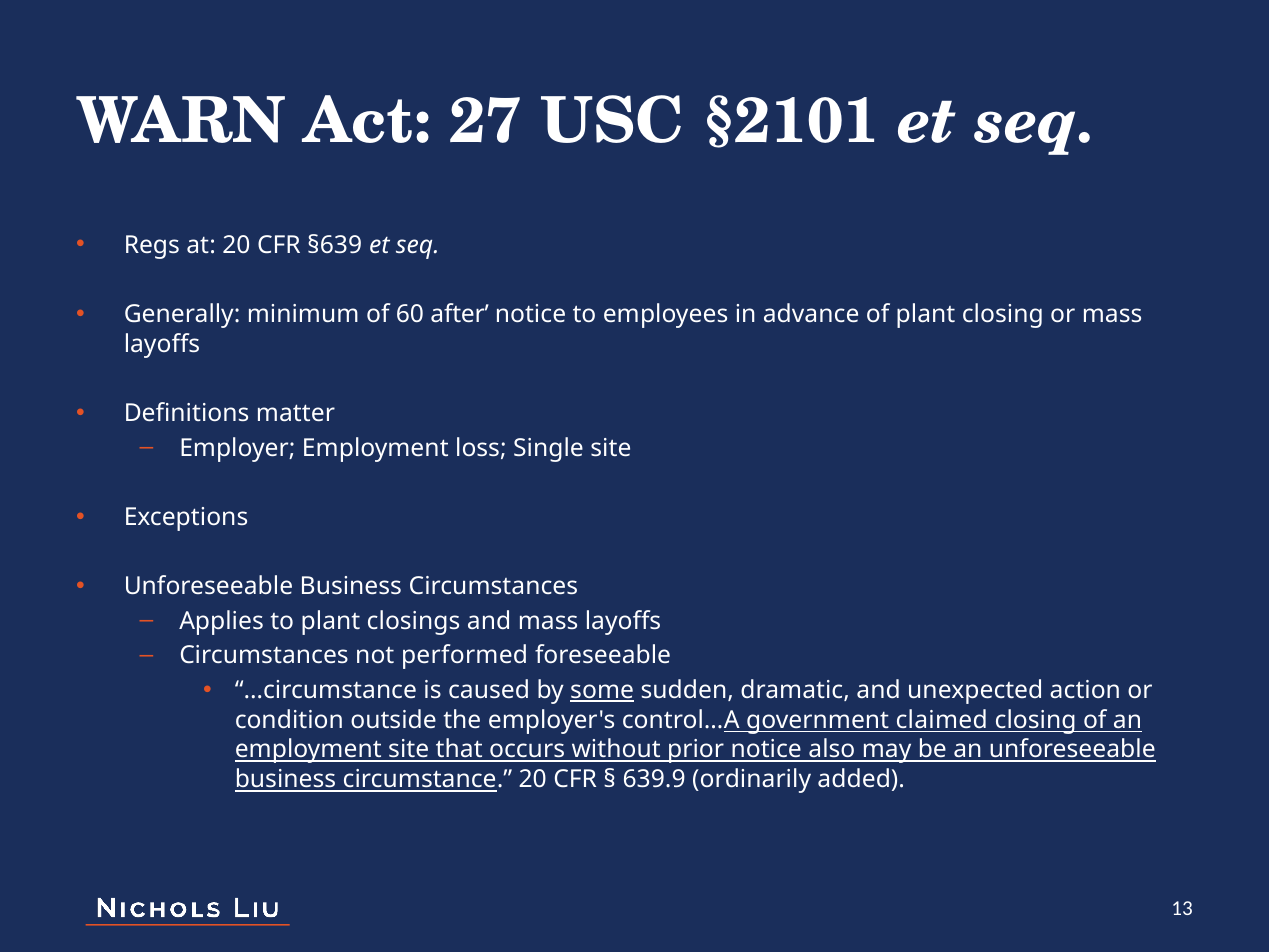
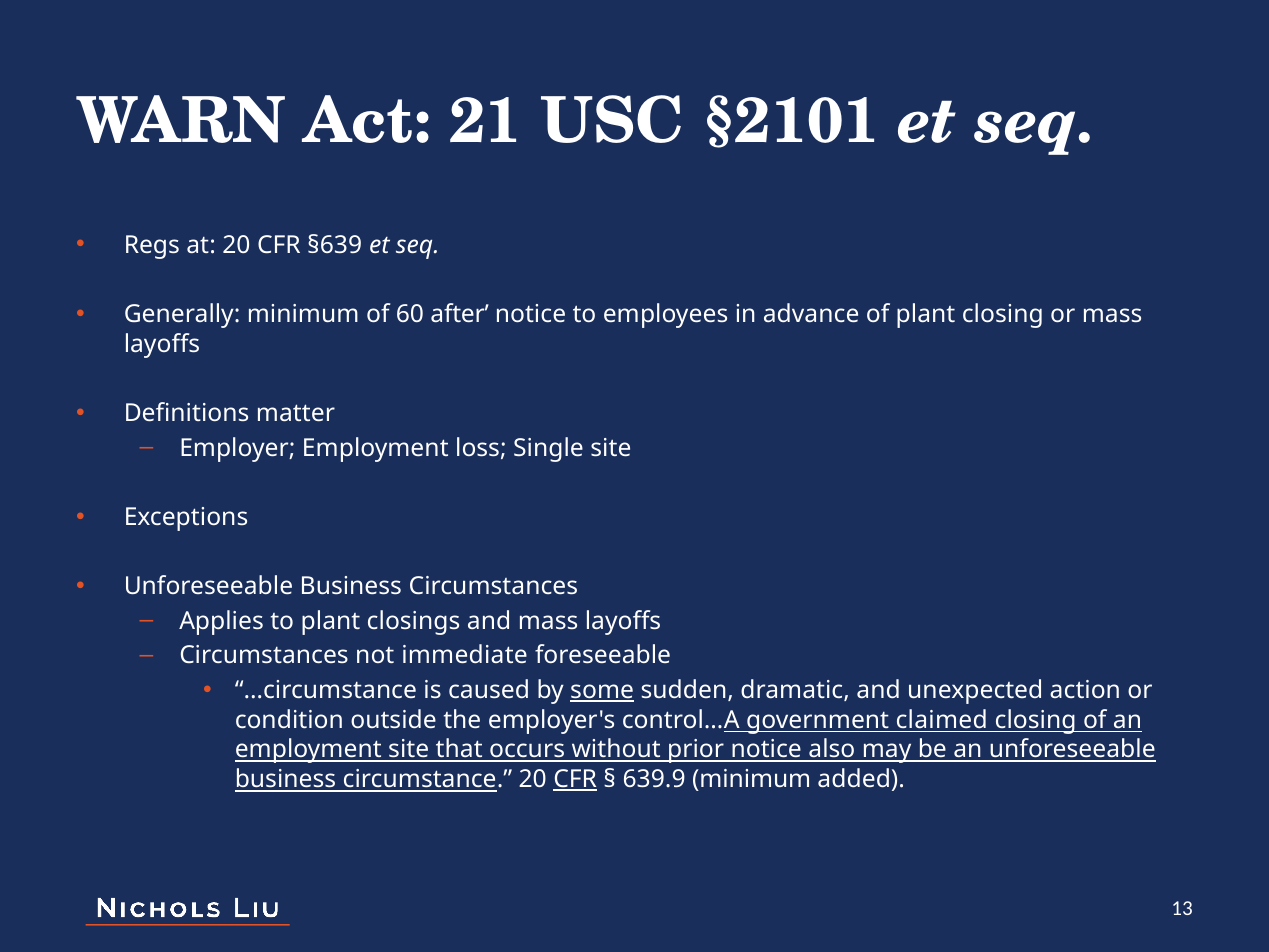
27: 27 -> 21 (486, 122)
performed: performed -> immediate (465, 656)
CFR underline: none -> present (575, 779)
639.9 ordinarily: ordinarily -> minimum (752, 779)
